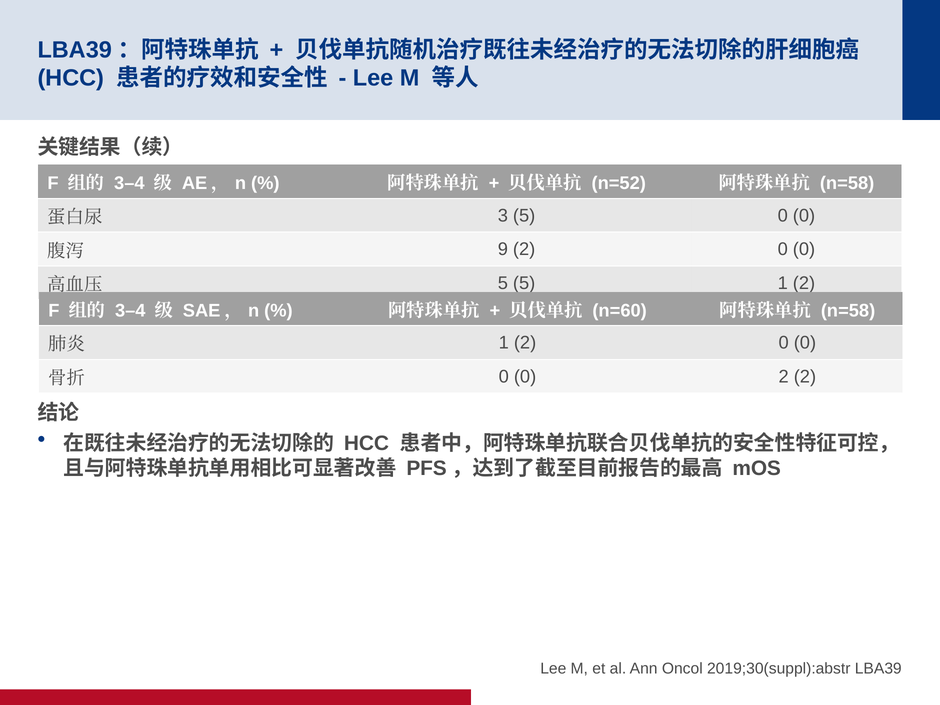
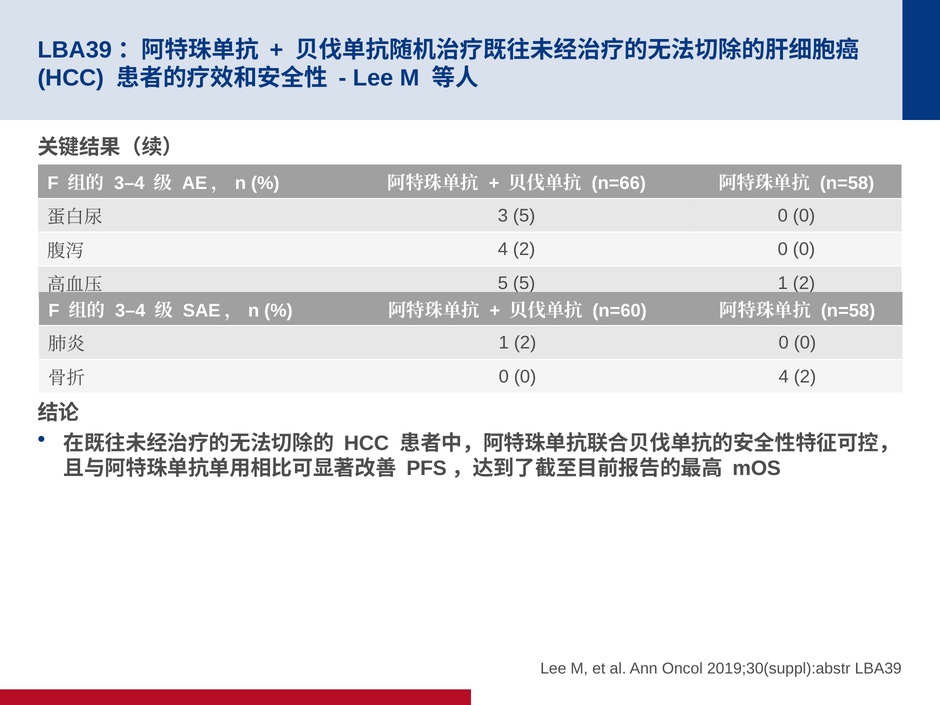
n=52: n=52 -> n=66 (619, 183)
9: 9 -> 4 (503, 249)
0 2: 2 -> 4 (784, 377)
